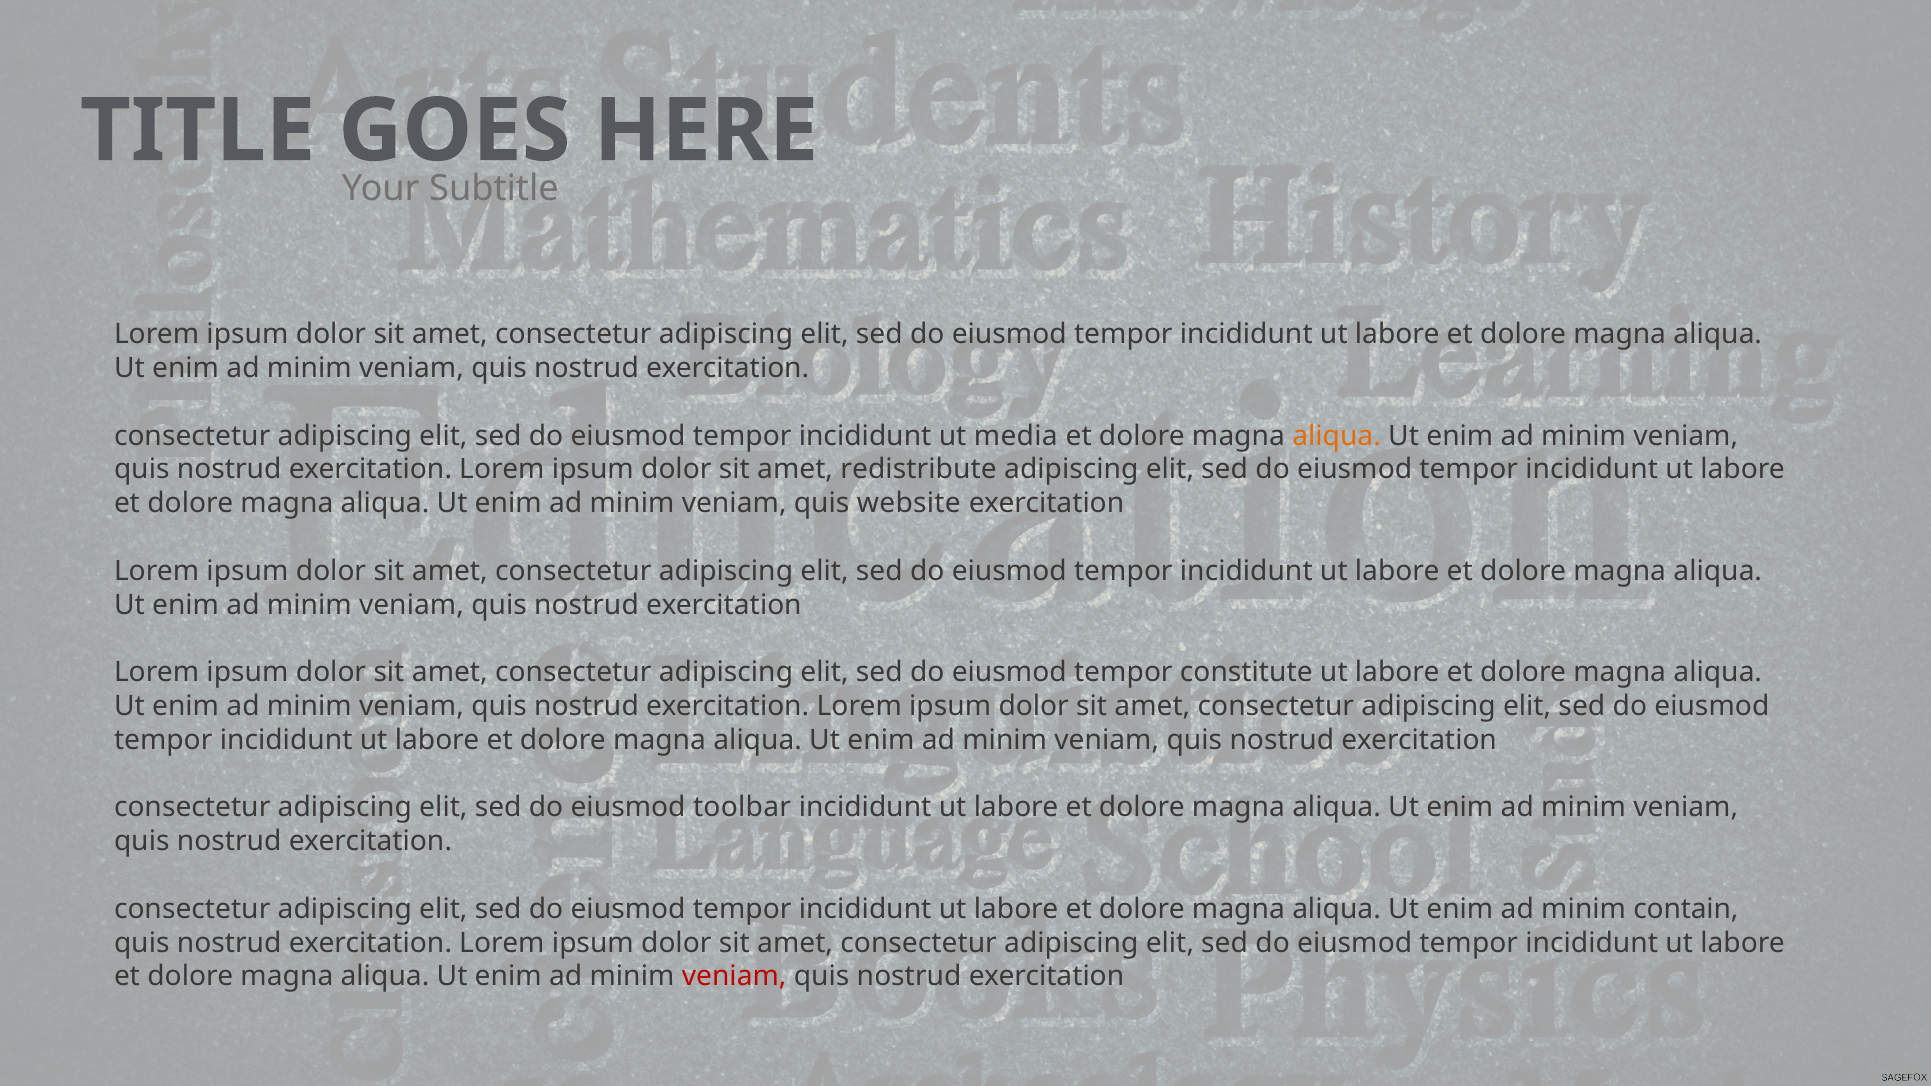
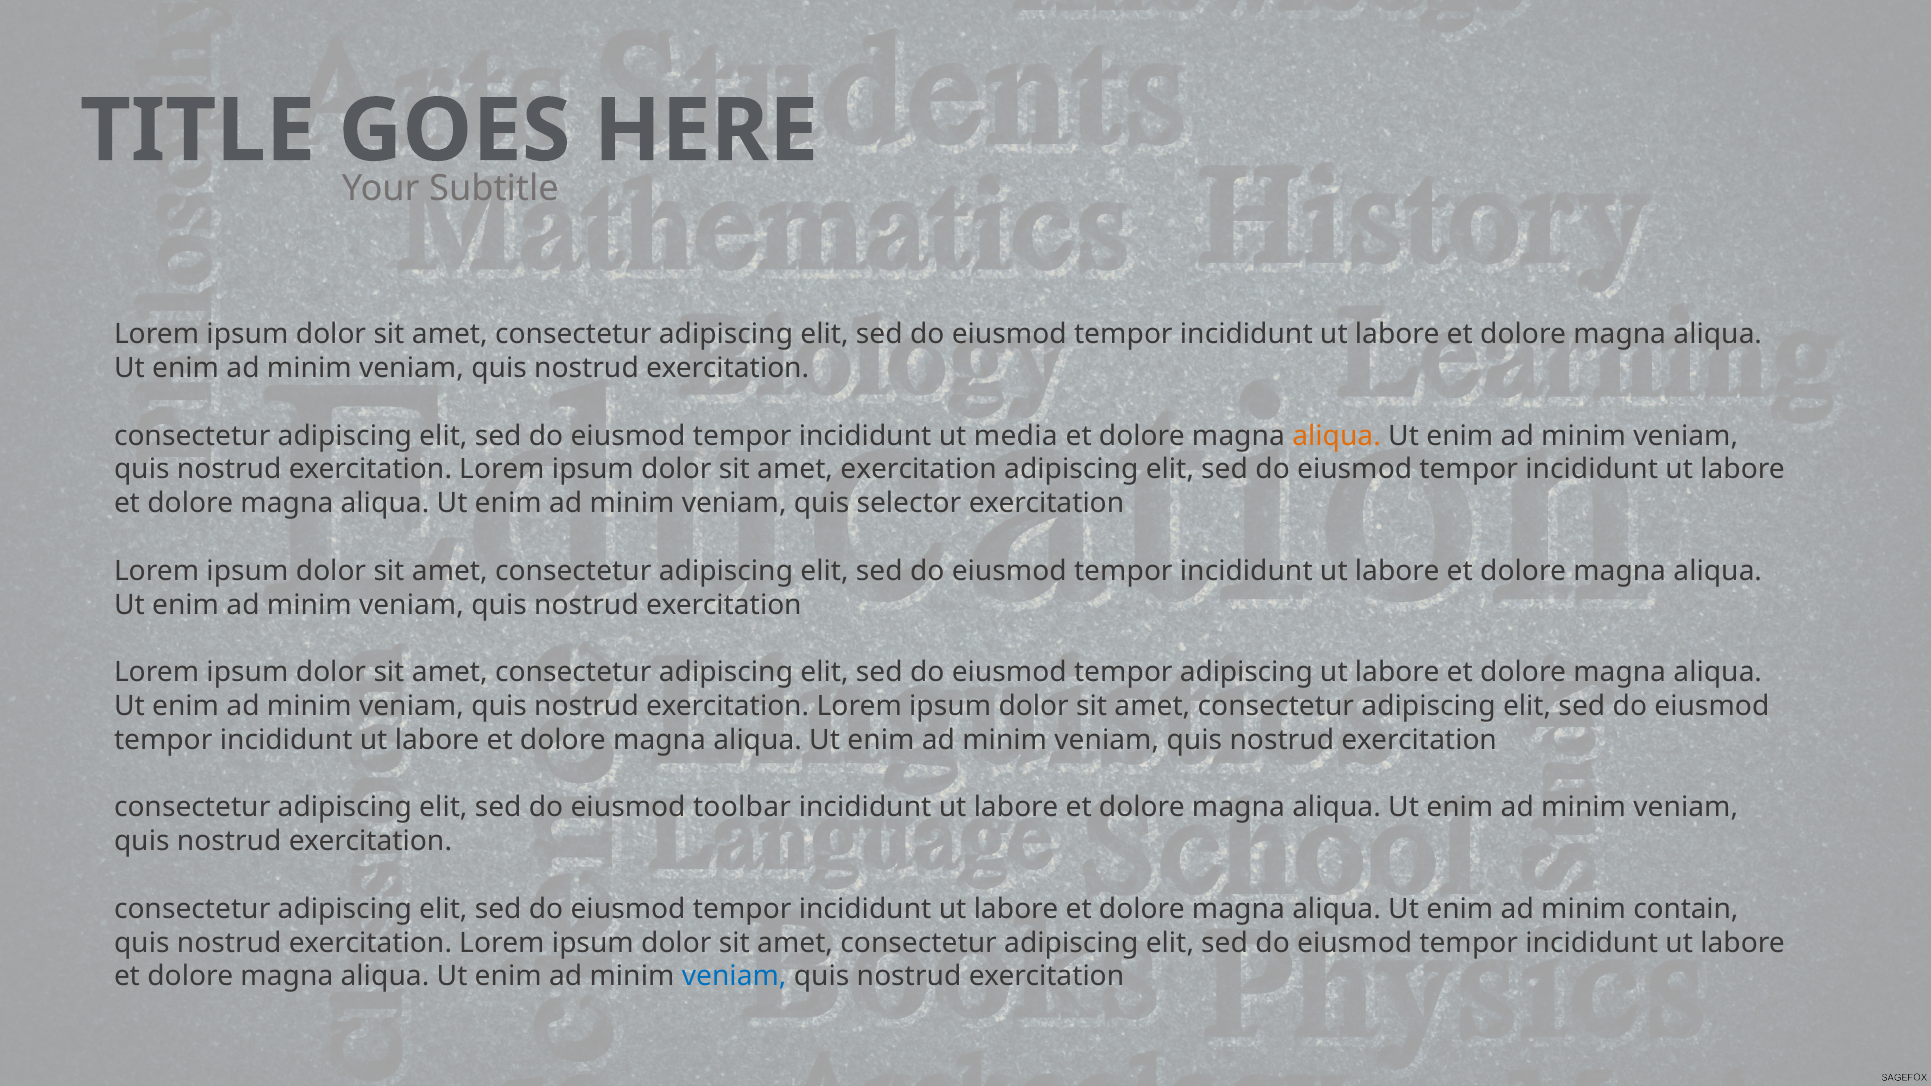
amet redistribute: redistribute -> exercitation (919, 470)
website: website -> selector (909, 503)
tempor constitute: constitute -> adipiscing (1246, 672)
veniam colour: red -> blue (734, 977)
